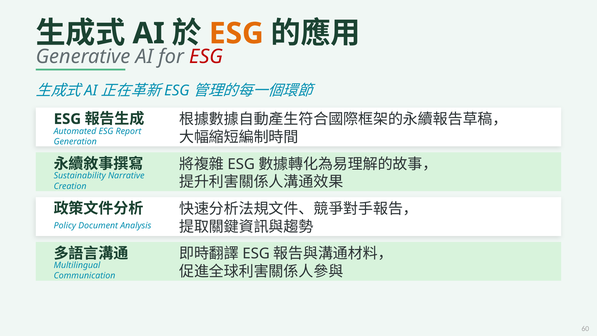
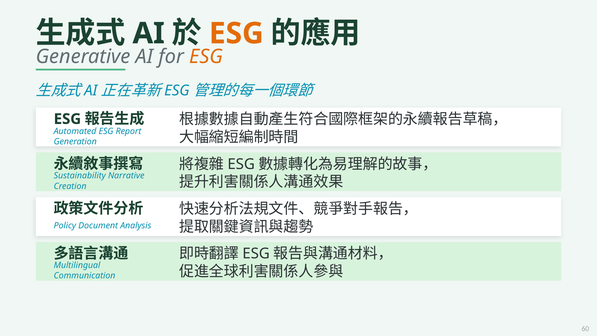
ESG colour: red -> orange (206, 57)
